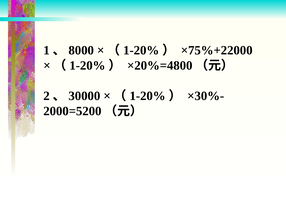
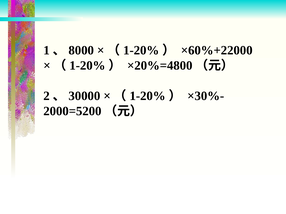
×75%+22000: ×75%+22000 -> ×60%+22000 (217, 50)
